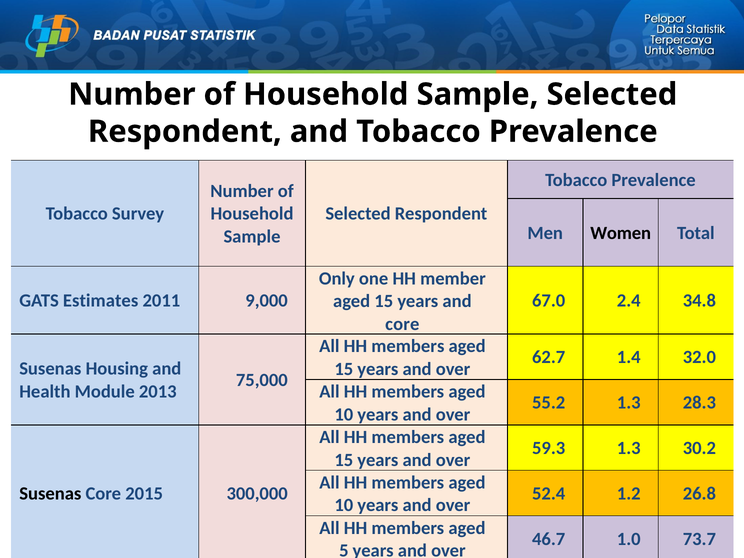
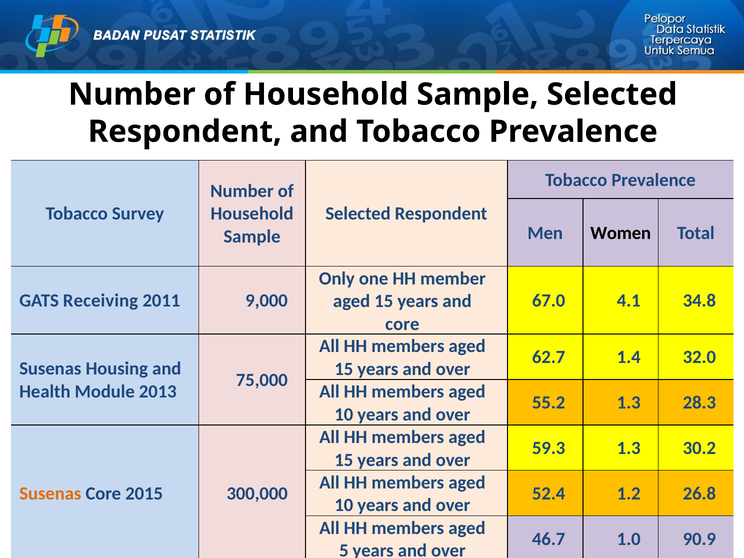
Estimates: Estimates -> Receiving (101, 301)
2.4: 2.4 -> 4.1 (629, 301)
Susenas colour: black -> orange (50, 494)
73.7: 73.7 -> 90.9 (699, 539)
